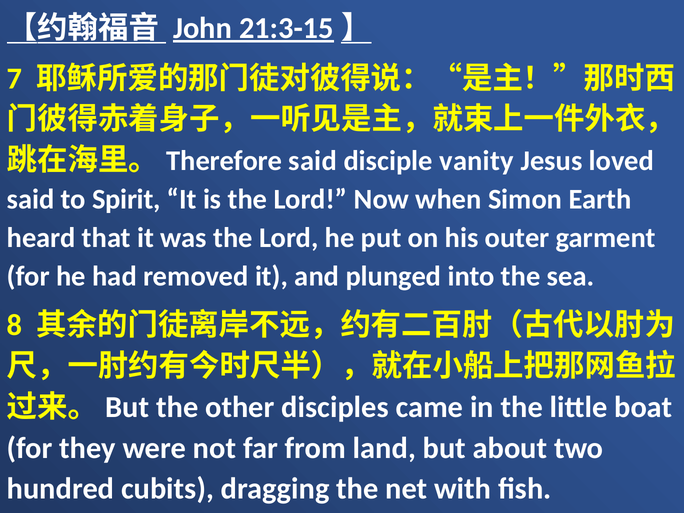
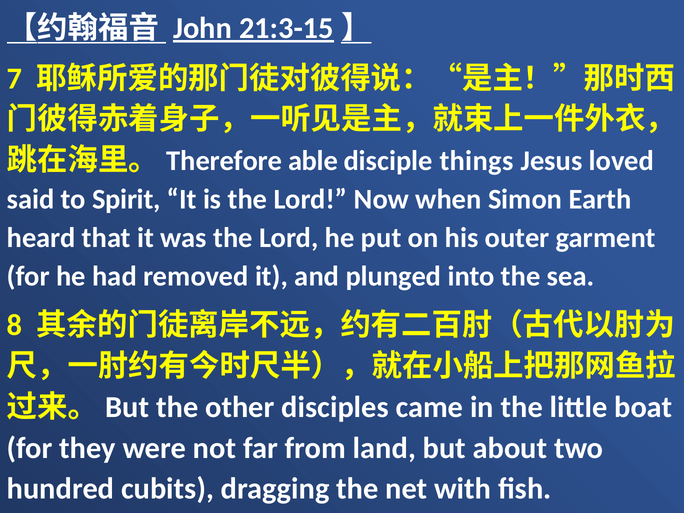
said: said -> able (313, 161)
vanity: vanity -> things (477, 161)
